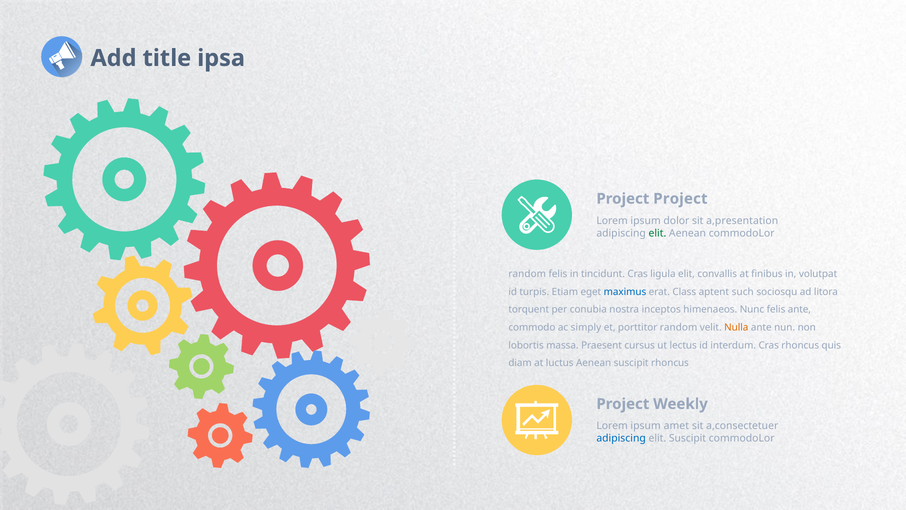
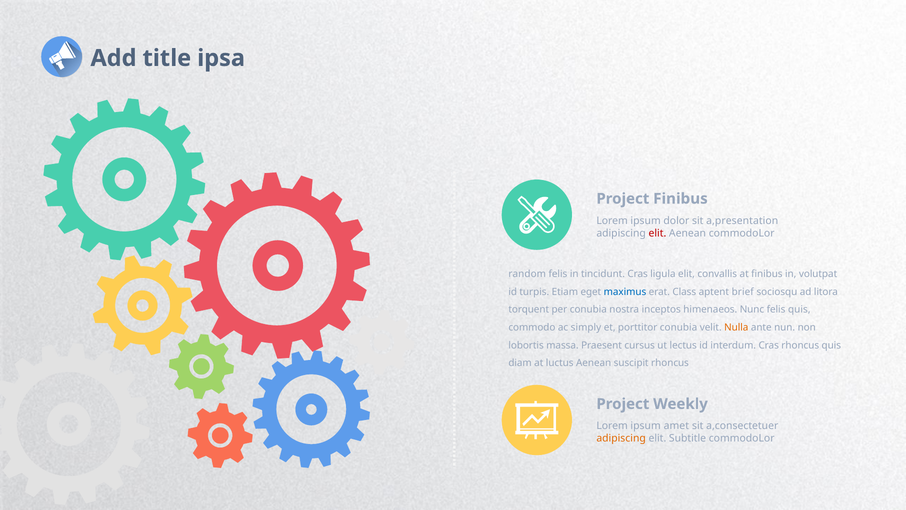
Project Project: Project -> Finibus (680, 199)
elit colour: green -> red (657, 233)
such: such -> brief (743, 292)
felis ante: ante -> quis (799, 309)
porttitor random: random -> conubia (679, 327)
adipiscing colour: blue -> orange (621, 438)
elit Suscipit: Suscipit -> Subtitle (688, 438)
